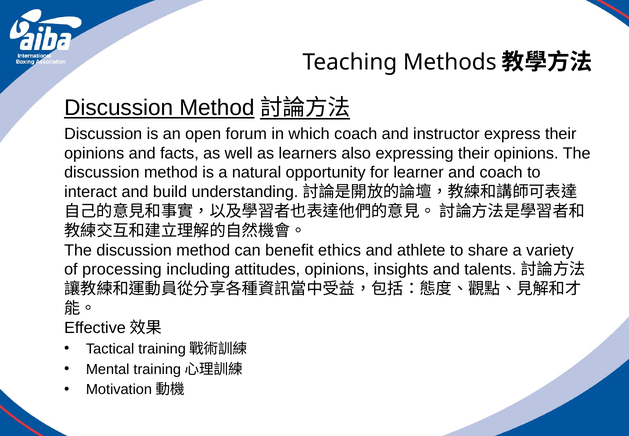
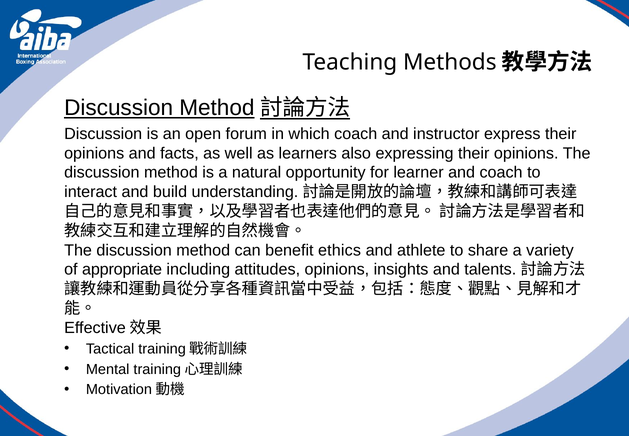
processing: processing -> appropriate (122, 269)
